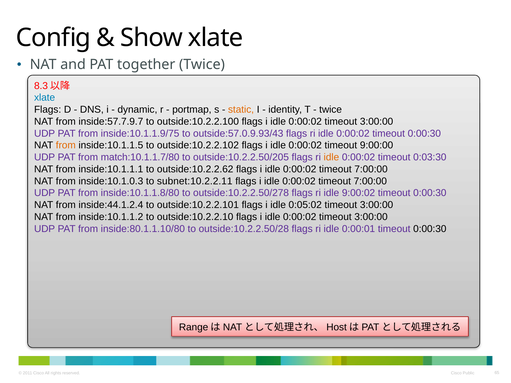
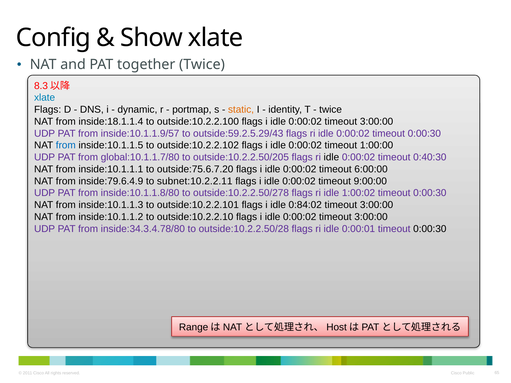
inside:57.7.9.7: inside:57.7.9.7 -> inside:18.1.1.4 (111, 122)
inside:10.1.1.9/75: inside:10.1.1.9/75 -> inside:10.1.1.9/57 (140, 134)
outside:57.0.9.93/43: outside:57.0.9.93/43 -> outside:59.2.5.29/43 (238, 134)
from colour: orange -> blue (66, 145)
9:00:00: 9:00:00 -> 1:00:00 (377, 145)
match:10.1.1.7/80: match:10.1.1.7/80 -> global:10.1.1.7/80 (140, 157)
idle colour: orange -> black (331, 157)
0:03:30: 0:03:30 -> 0:40:30 (430, 157)
outside:10.2.2.62: outside:10.2.2.62 -> outside:75.6.7.20 (195, 169)
7:00:00: 7:00:00 -> 6:00:00 (371, 169)
inside:10.1.0.3: inside:10.1.0.3 -> inside:79.6.4.9 (111, 181)
7:00:00: 7:00:00 -> 9:00:00 (370, 181)
9:00:02: 9:00:02 -> 1:00:02 (358, 193)
inside:44.1.2.4: inside:44.1.2.4 -> inside:10.1.1.3 (111, 205)
0:05:02: 0:05:02 -> 0:84:02 (305, 205)
inside:80.1.1.10/80: inside:80.1.1.10/80 -> inside:34.3.4.78/80 (143, 229)
